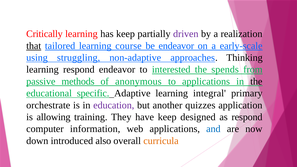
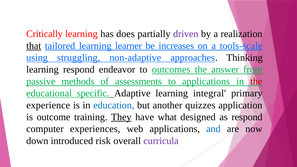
has keep: keep -> does (125, 34)
course: course -> learner (129, 46)
be endeavor: endeavor -> increases (176, 46)
early-scale: early-scale -> tools-scale (241, 46)
interested: interested -> outcomes (171, 70)
spends: spends -> answer (225, 70)
anonymous: anonymous -> assessments (138, 81)
the colour: black -> red (256, 81)
orchestrate: orchestrate -> experience (48, 105)
education colour: purple -> blue (114, 105)
allowing: allowing -> outcome (54, 117)
They underline: none -> present (121, 117)
have keep: keep -> what (167, 117)
information: information -> experiences (95, 129)
also: also -> risk (103, 141)
curricula colour: orange -> purple (161, 141)
